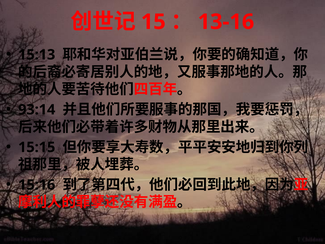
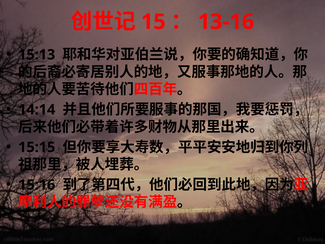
93:14: 93:14 -> 14:14 (37, 110)
